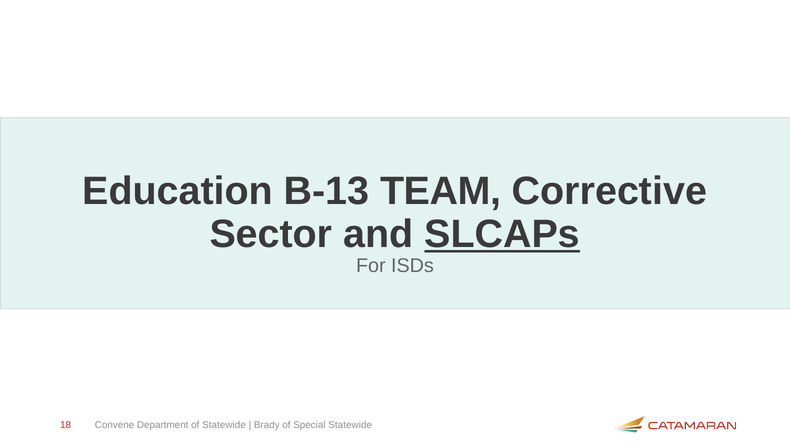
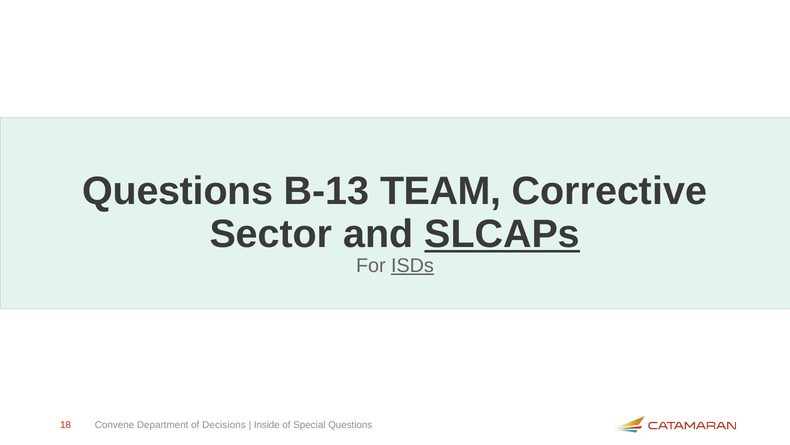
Education: Education -> Questions (178, 191)
ISDs underline: none -> present (412, 265)
of Statewide: Statewide -> Decisions (224, 424)
Brady: Brady -> Inside (267, 424)
Special Statewide: Statewide -> Questions (350, 424)
